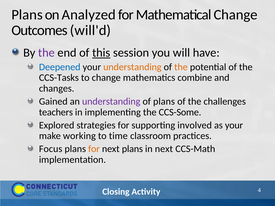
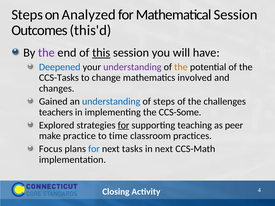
Plans: Plans -> Steps (27, 15)
Mathematical Change: Change -> Session (236, 15)
will'd: will'd -> this'd (91, 30)
understanding colour: orange -> purple (132, 67)
combine: combine -> involved (195, 78)
understanding colour: purple -> blue (111, 102)
of plans: plans -> steps (164, 102)
for underline: none -> present (124, 125)
involved: involved -> teaching (195, 125)
as your: your -> peer (234, 125)
working: working -> practice (79, 136)
for colour: orange -> blue (94, 149)
next plans: plans -> tasks (132, 149)
